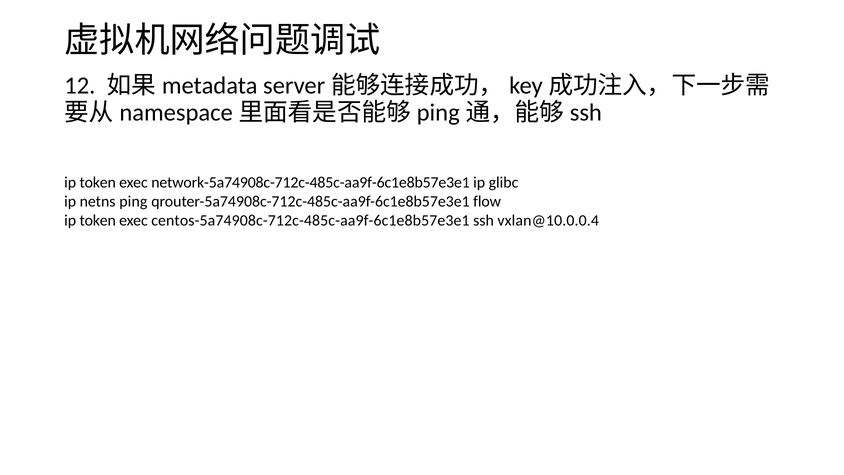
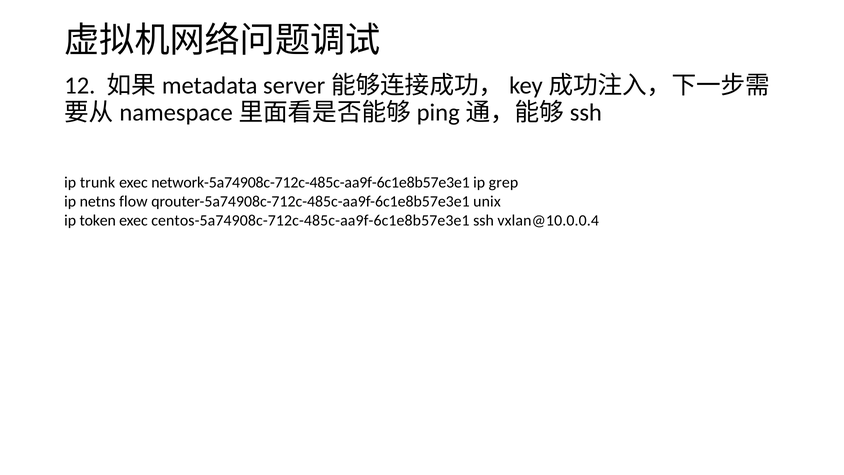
token: token -> trunk (98, 182)
glibc: glibc -> grep (503, 182)
ping: ping -> flow (133, 201)
flow: flow -> unix (487, 201)
